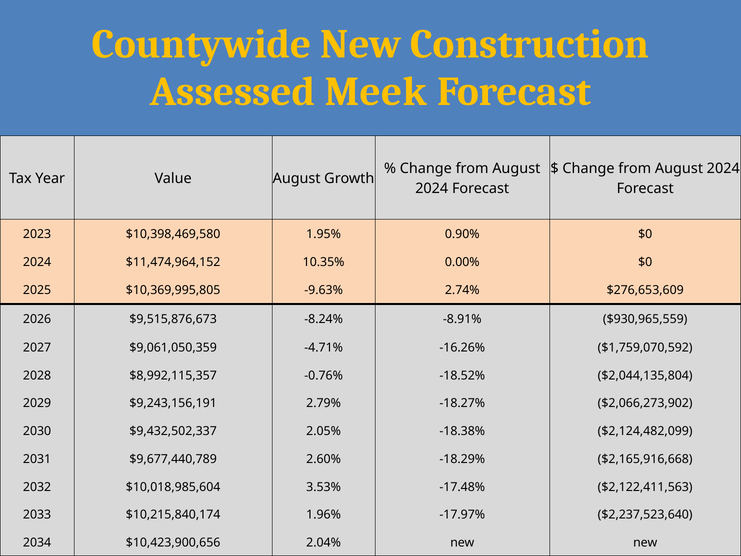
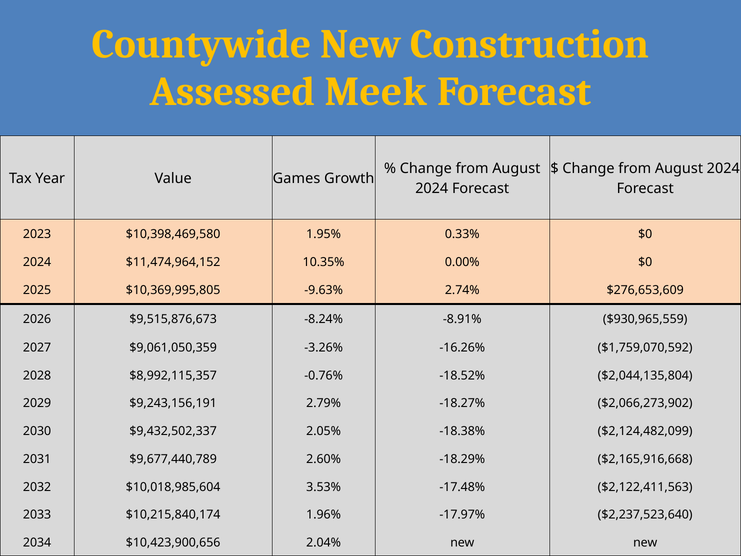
Value August: August -> Games (297, 178)
0.90%: 0.90% -> 0.33% (462, 234)
-4.71%: -4.71% -> -3.26% (324, 348)
